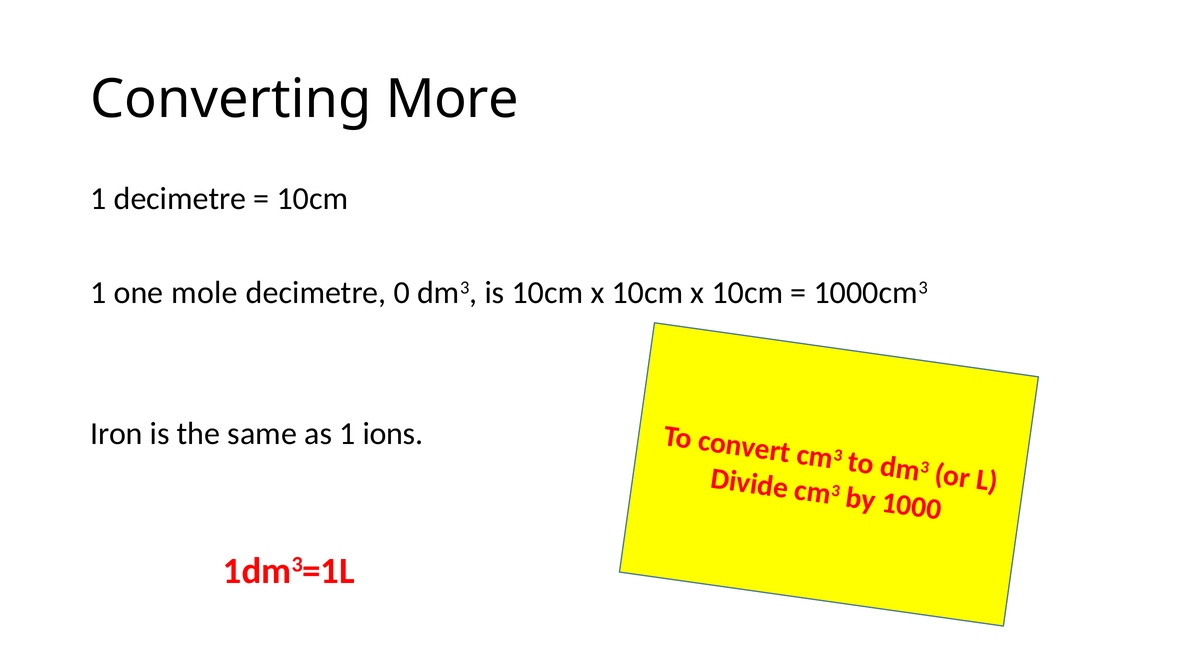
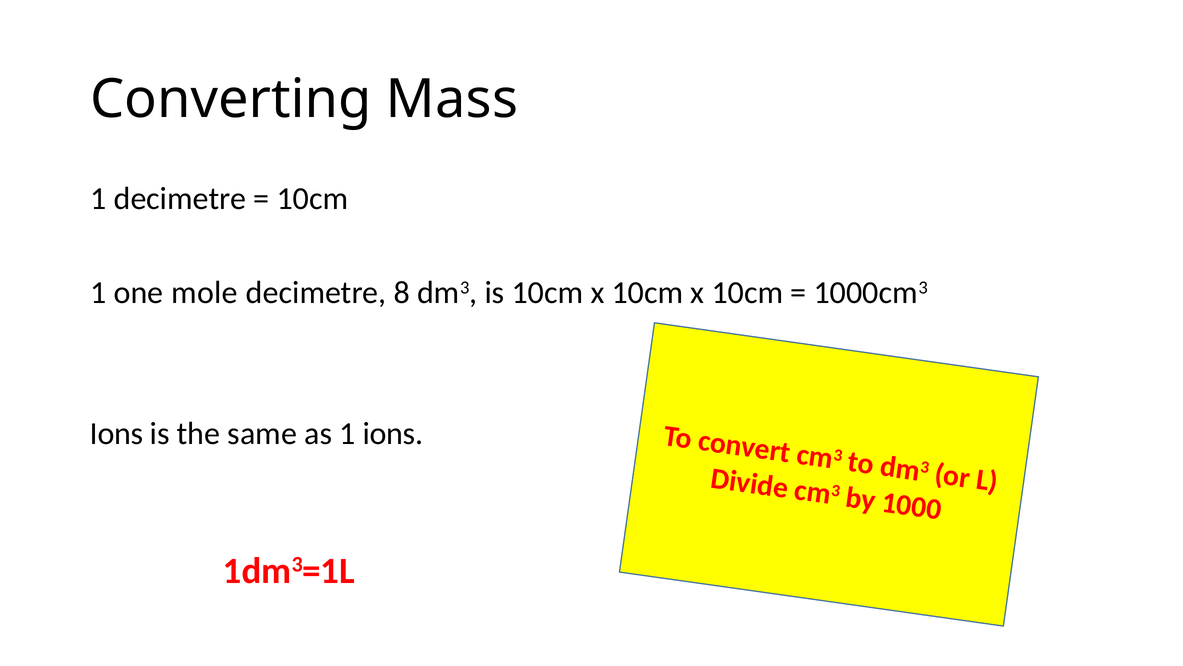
More: More -> Mass (452, 99)
0: 0 -> 8 (402, 292)
Iron: Iron -> Ions (116, 433)
